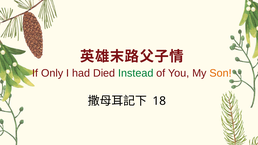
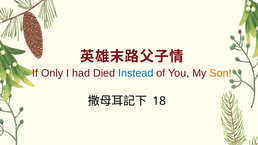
Instead colour: green -> blue (136, 73)
